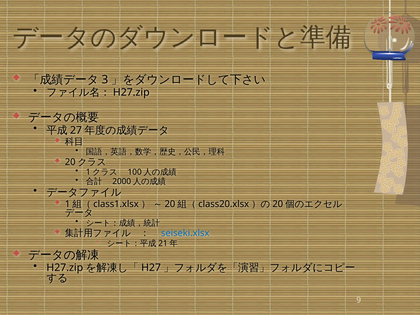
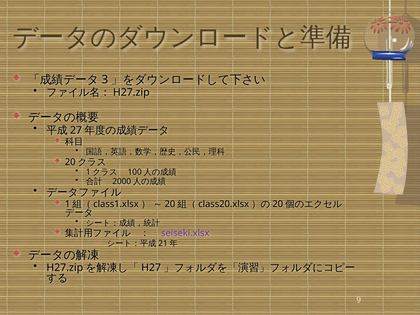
seiseki.xlsx colour: blue -> purple (185, 233)
